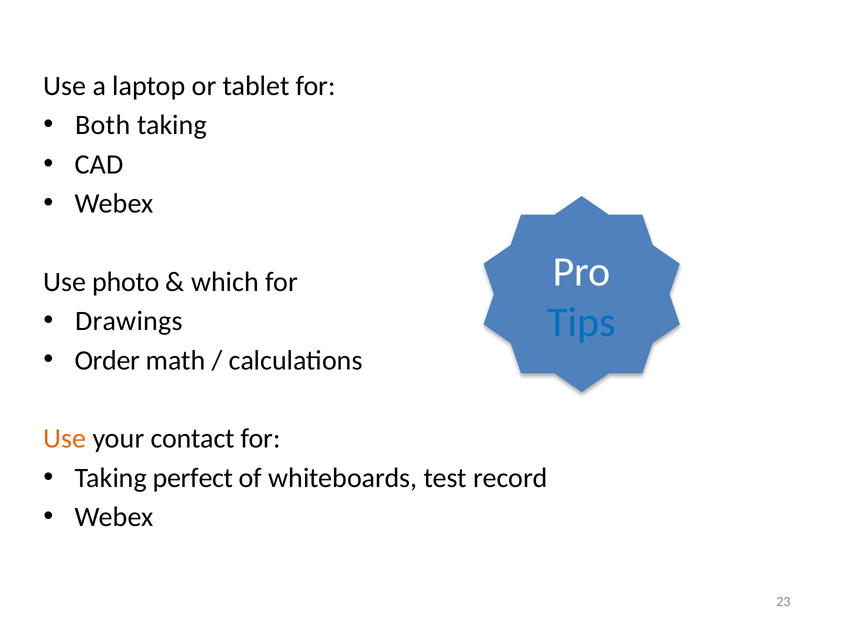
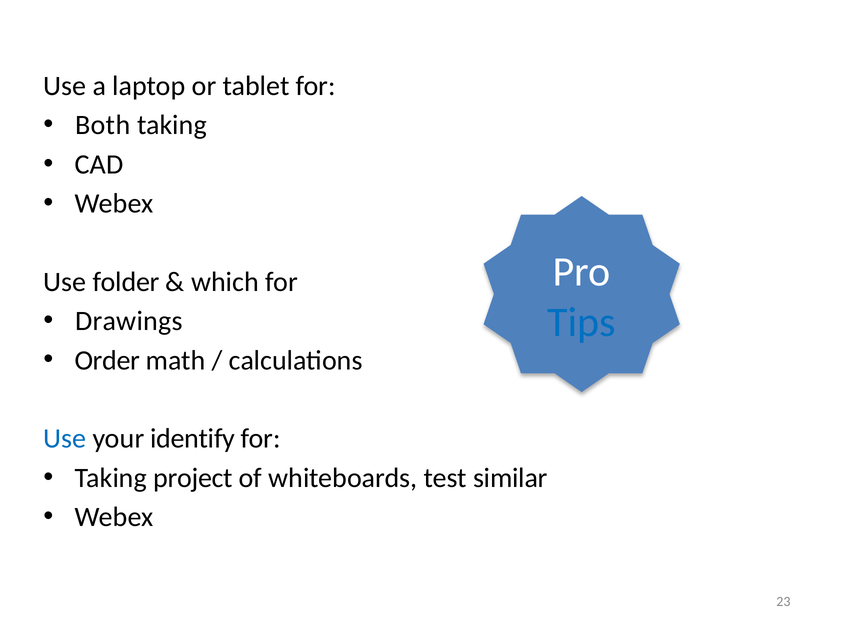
photo: photo -> folder (126, 282)
Use colour: orange -> blue (65, 439)
contact: contact -> identify (193, 439)
perfect: perfect -> project (193, 478)
record: record -> similar (510, 478)
